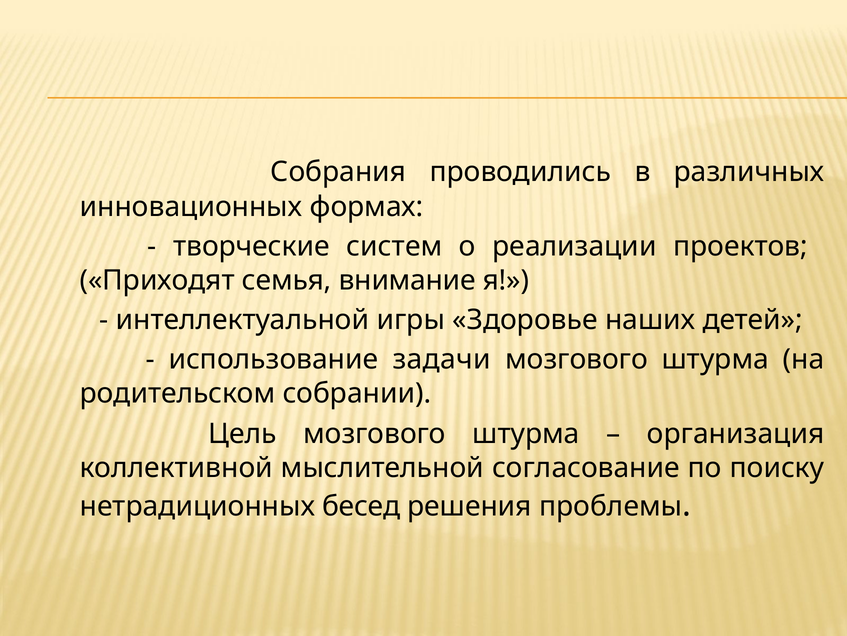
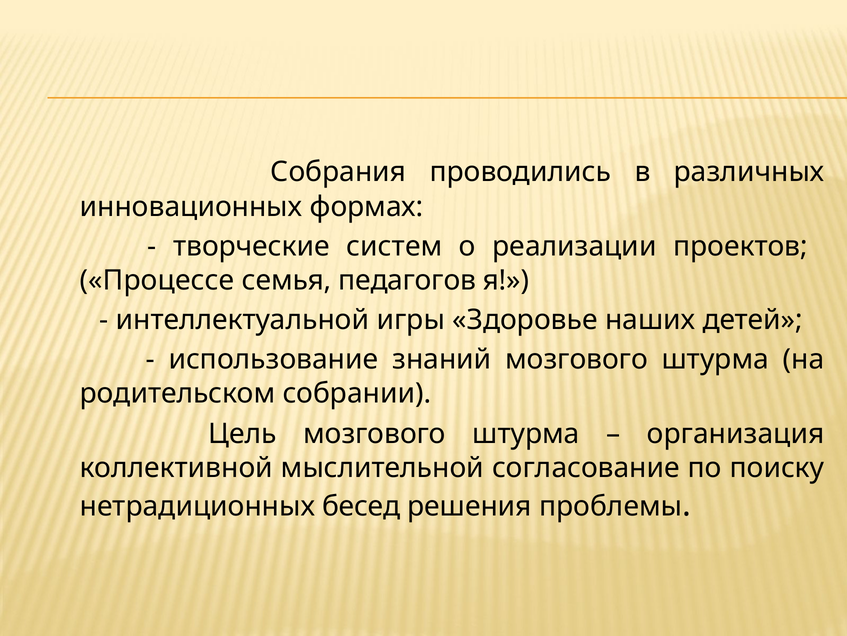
Приходят: Приходят -> Процессе (157, 280)
внимание: внимание -> педагогов (407, 280)
задачи: задачи -> знаний (442, 359)
